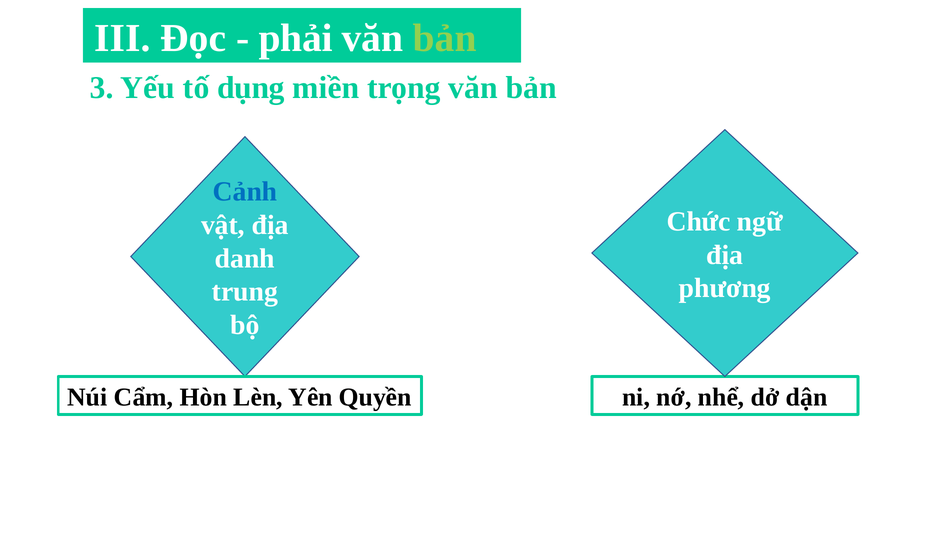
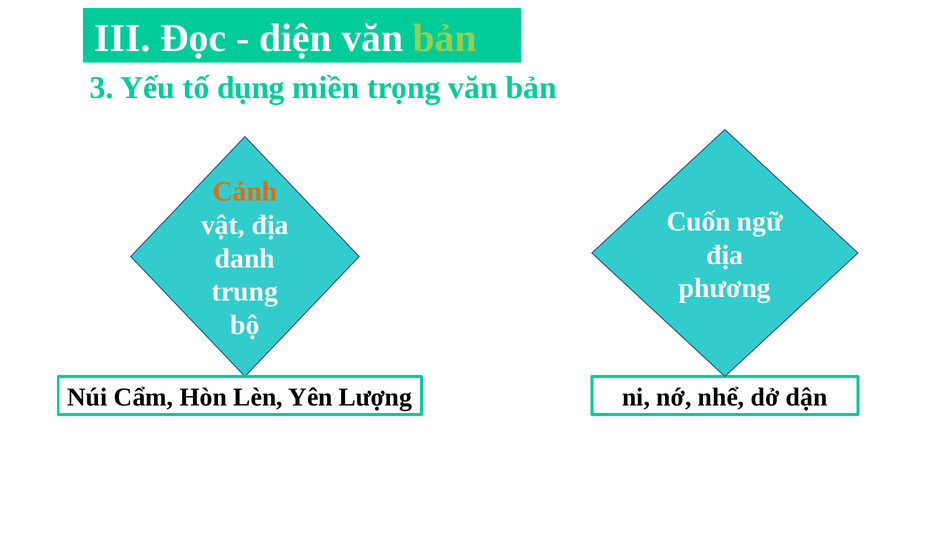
phải: phải -> diện (295, 38)
Cảnh colour: blue -> orange (245, 192)
Chức: Chức -> Cuốn (699, 222)
Quyền: Quyền -> Lượng (375, 397)
